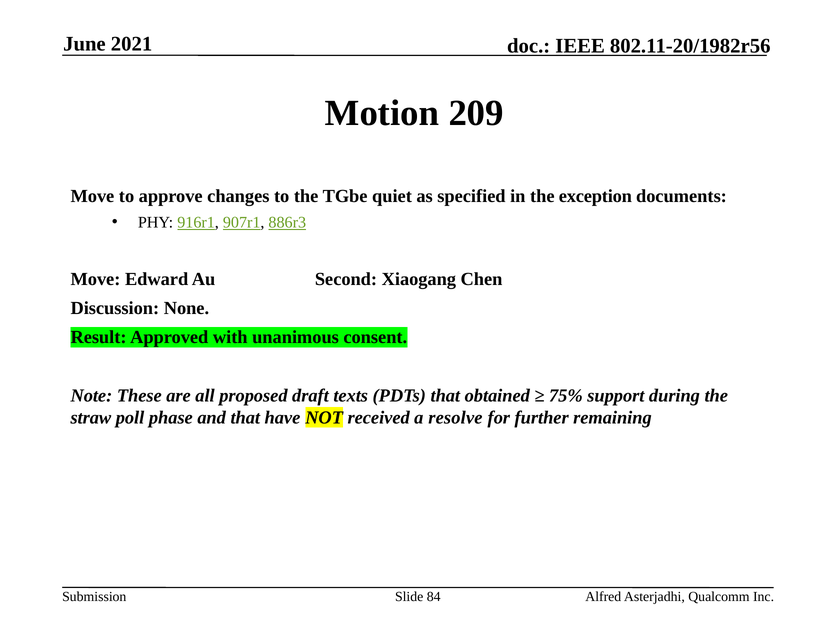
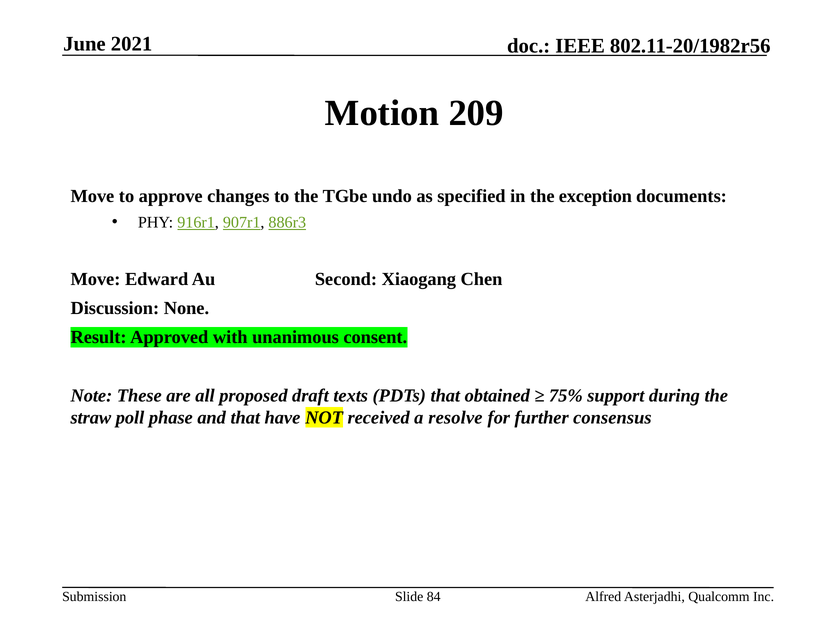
quiet: quiet -> undo (392, 196)
remaining: remaining -> consensus (612, 417)
